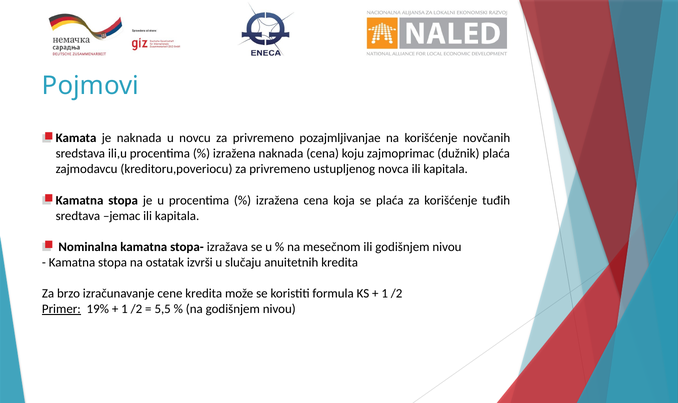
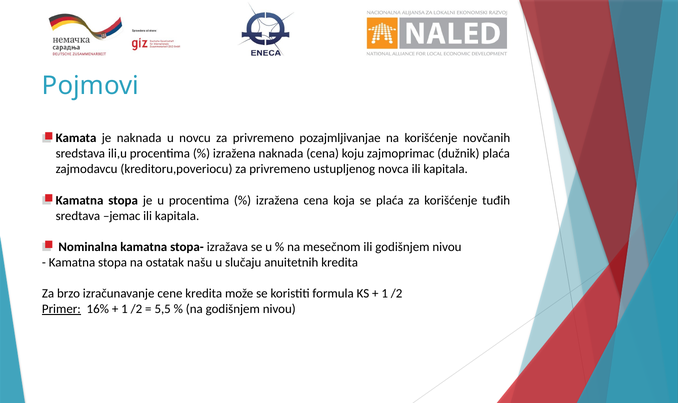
izvrši: izvrši -> našu (200, 262)
19%: 19% -> 16% (98, 309)
